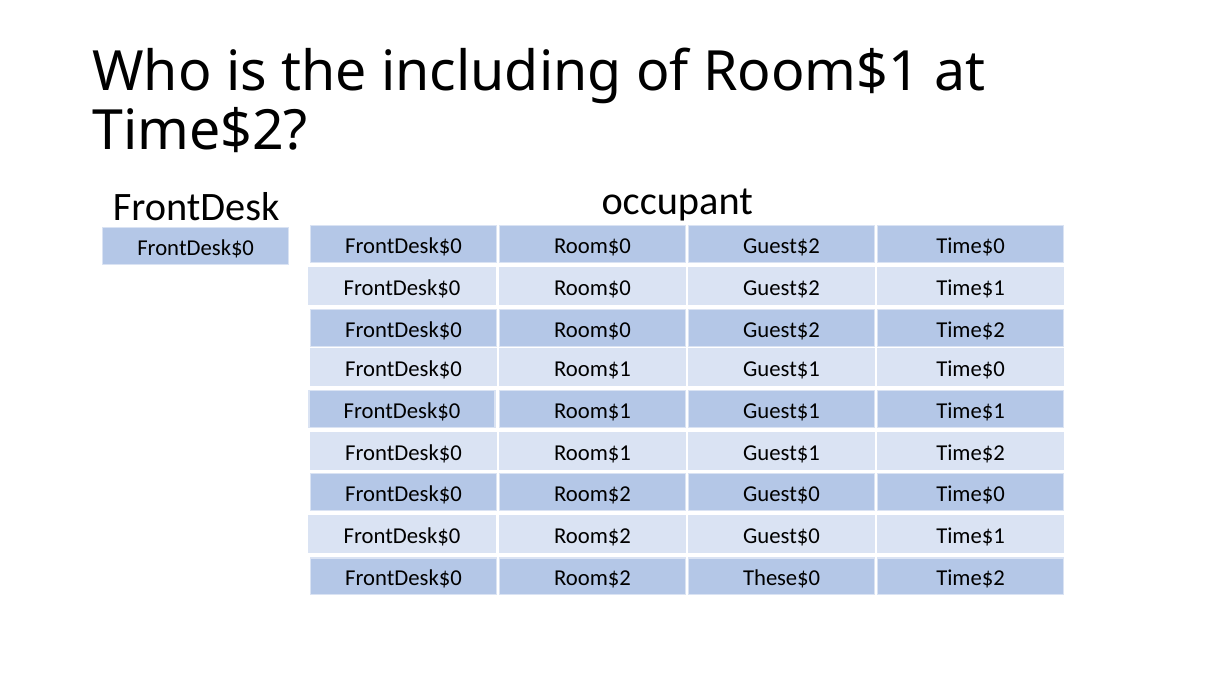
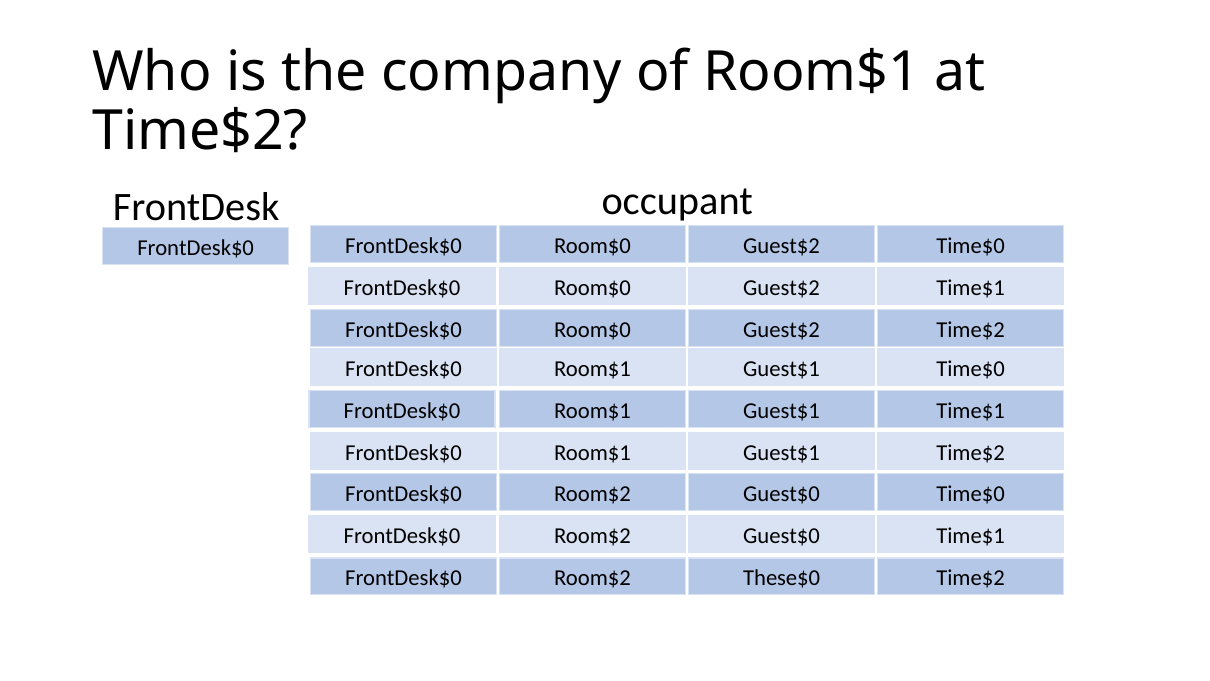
including: including -> company (501, 72)
